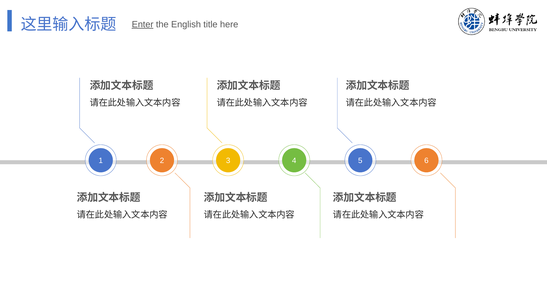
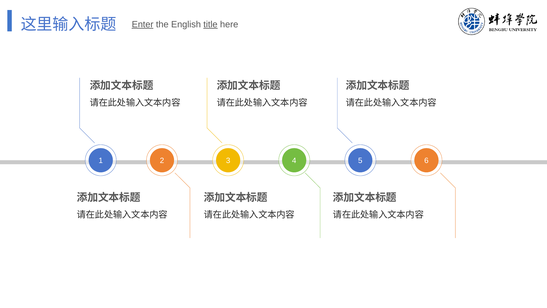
title underline: none -> present (210, 24)
